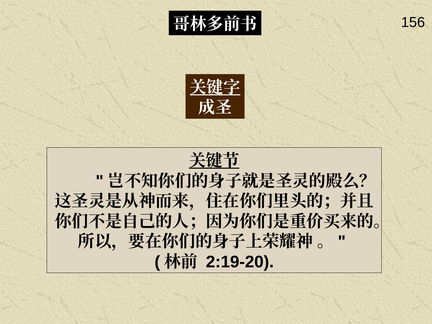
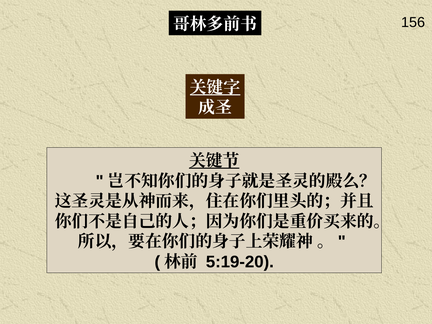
2:19-20: 2:19-20 -> 5:19-20 (240, 262)
